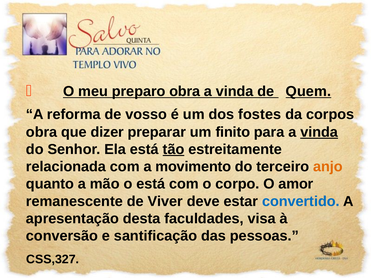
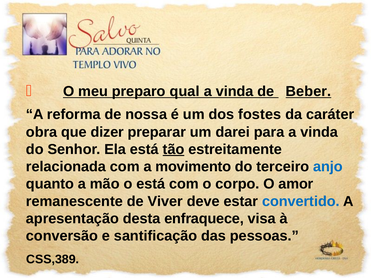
preparo obra: obra -> qual (185, 91)
Quem: Quem -> Beber (308, 91)
vosso: vosso -> nossa (146, 114)
corpos: corpos -> caráter (330, 114)
finito: finito -> darei (233, 132)
vinda underline: present -> none (319, 132)
anjo colour: orange -> blue (328, 167)
faculdades: faculdades -> enfraquece (204, 219)
CSS,327: CSS,327 -> CSS,389 (53, 259)
